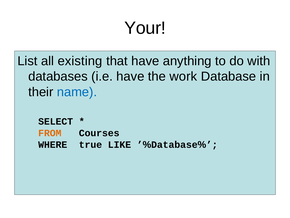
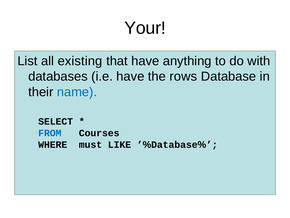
work: work -> rows (183, 76)
FROM colour: orange -> blue (50, 133)
true: true -> must (90, 144)
